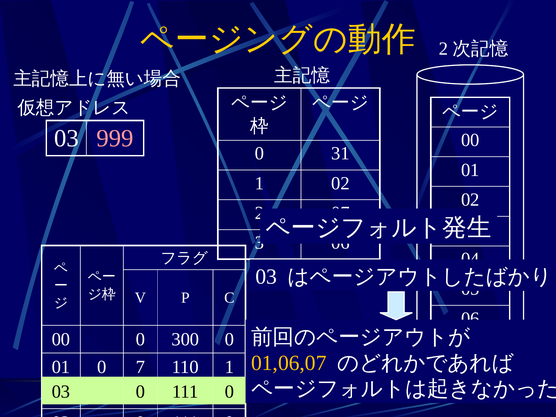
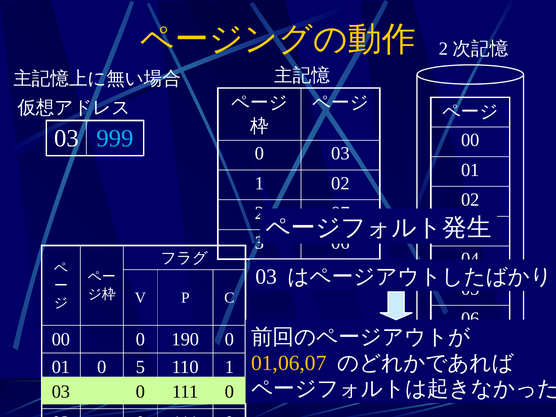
999 colour: pink -> light blue (115, 138)
31: 31 -> 03 (341, 154)
300: 300 -> 190 (185, 339)
7: 7 -> 5 (140, 367)
